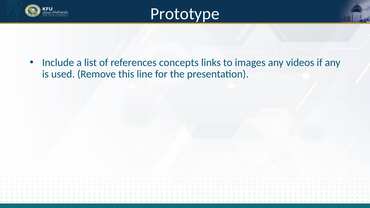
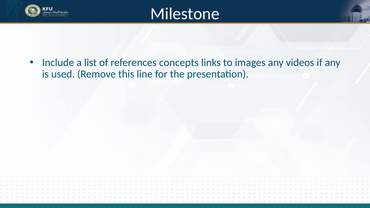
Prototype: Prototype -> Milestone (185, 14)
